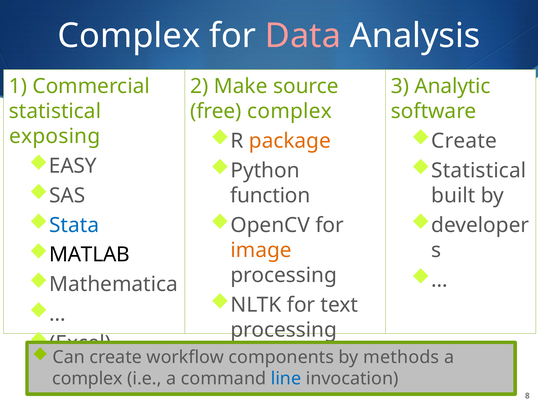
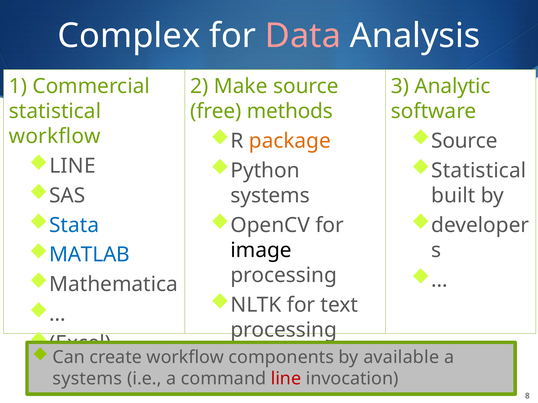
free complex: complex -> methods (290, 111)
exposing: exposing -> workflow (55, 137)
Create: Create -> Source (464, 141)
EASY: EASY -> LINE (73, 166)
function: function -> systems (270, 196)
image colour: orange -> black (261, 251)
MATLAB colour: black -> blue (89, 255)
methods: methods -> available (401, 358)
complex: complex -> systems (87, 379)
line colour: blue -> red (286, 379)
